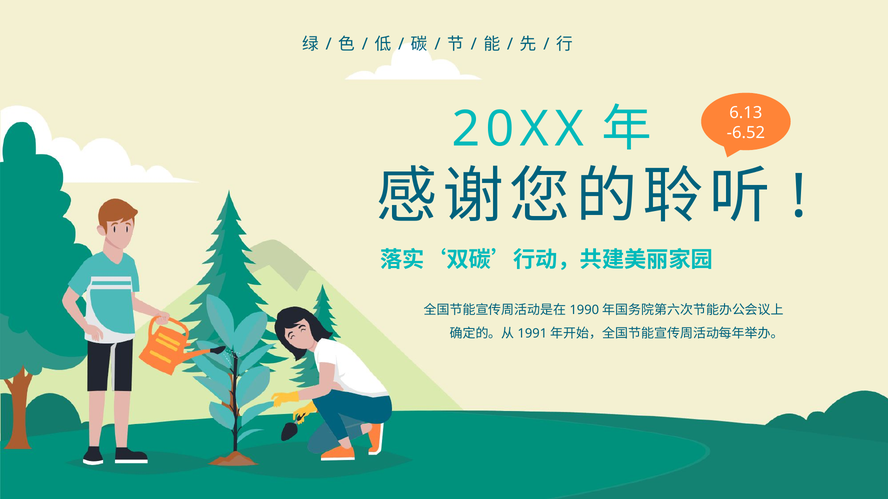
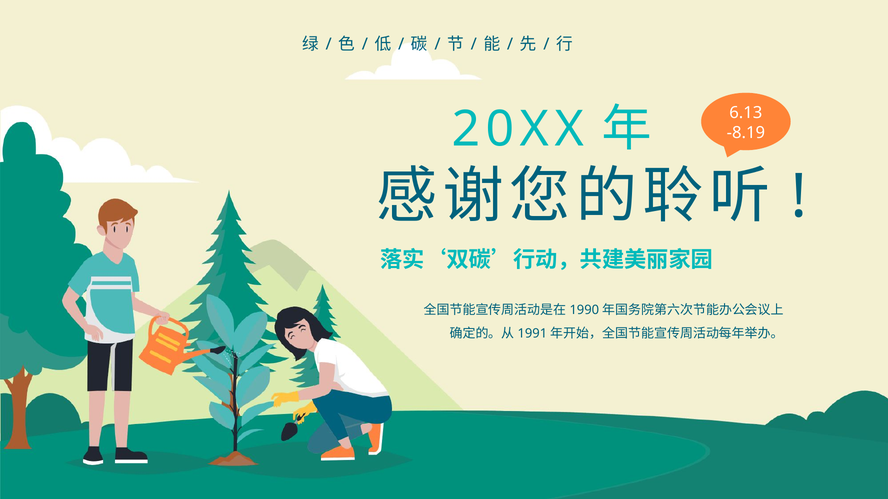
-6.52: -6.52 -> -8.19 (746, 133)
